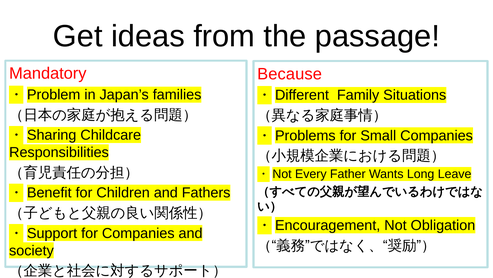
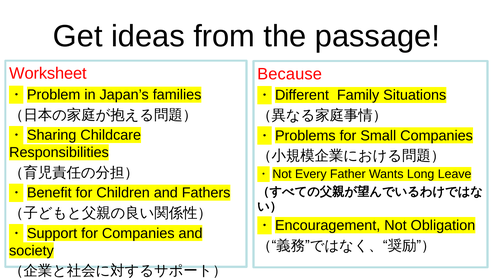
Mandatory: Mandatory -> Worksheet (48, 73)
